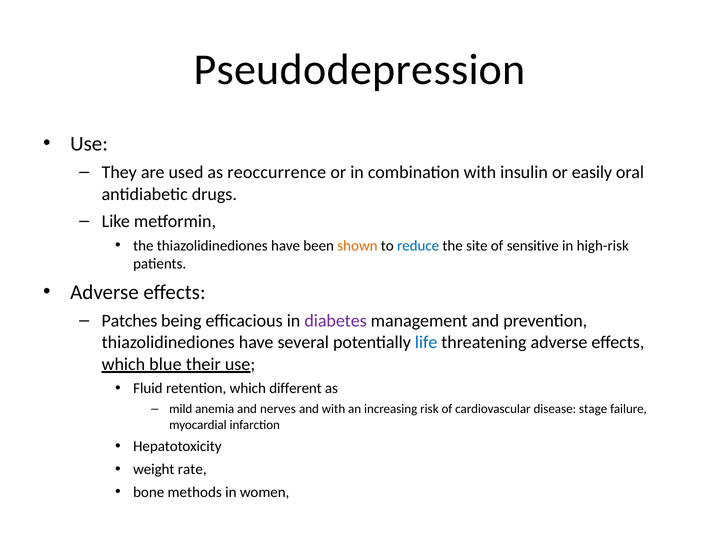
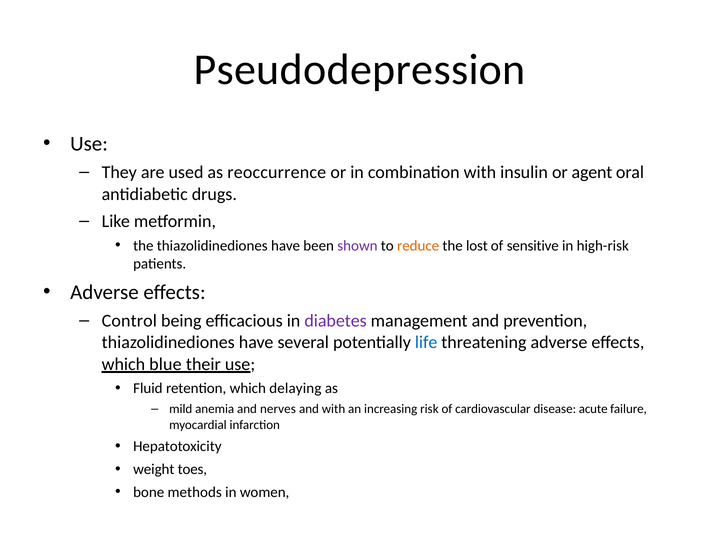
easily: easily -> agent (592, 172)
shown colour: orange -> purple (357, 246)
reduce colour: blue -> orange (418, 246)
site: site -> lost (477, 246)
Patches: Patches -> Control (129, 321)
different: different -> delaying (295, 388)
stage: stage -> acute (593, 409)
rate: rate -> toes (192, 469)
